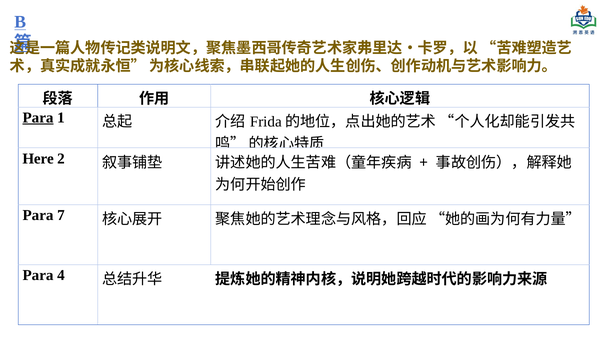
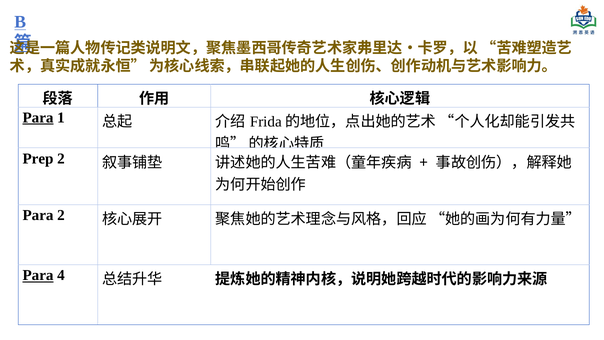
Here: Here -> Prep (38, 158)
Para 7: 7 -> 2 (61, 215)
Para underline: none -> present (38, 275)
